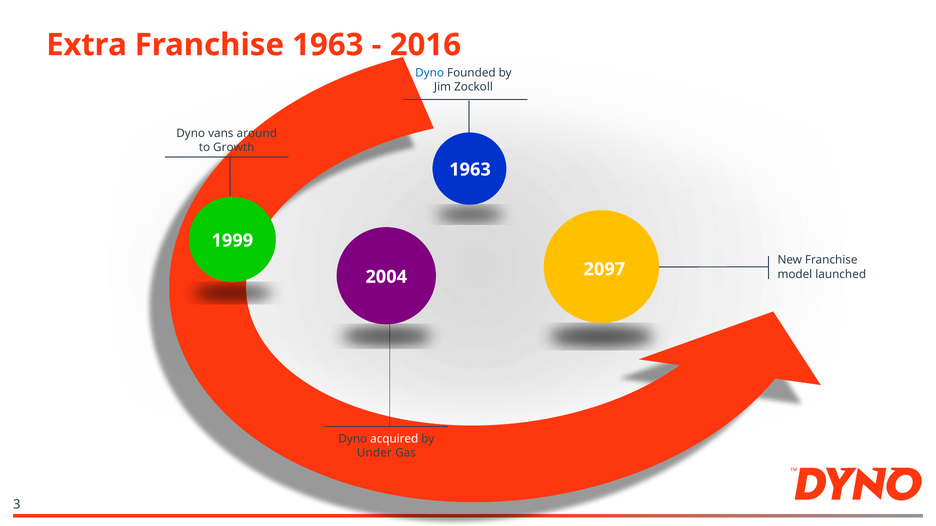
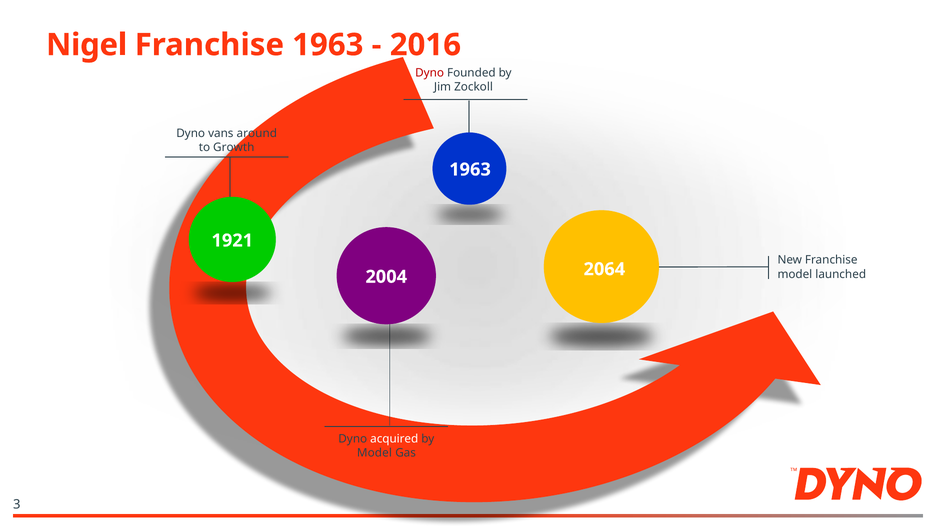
Extra: Extra -> Nigel (87, 45)
Dyno colour: blue -> red (430, 73)
1999: 1999 -> 1921 (232, 241)
2097: 2097 -> 2064 (604, 269)
Under: Under -> Model (374, 454)
